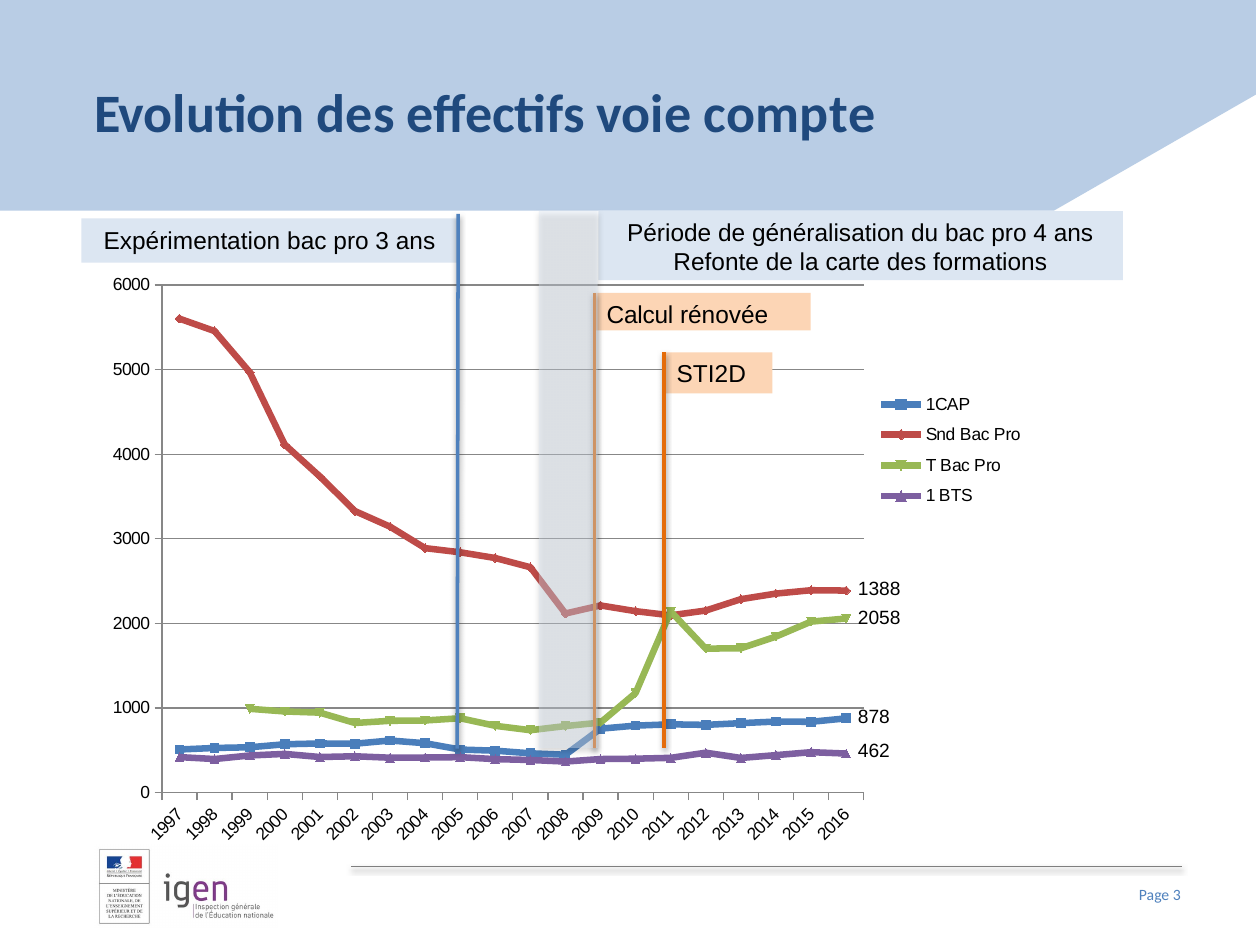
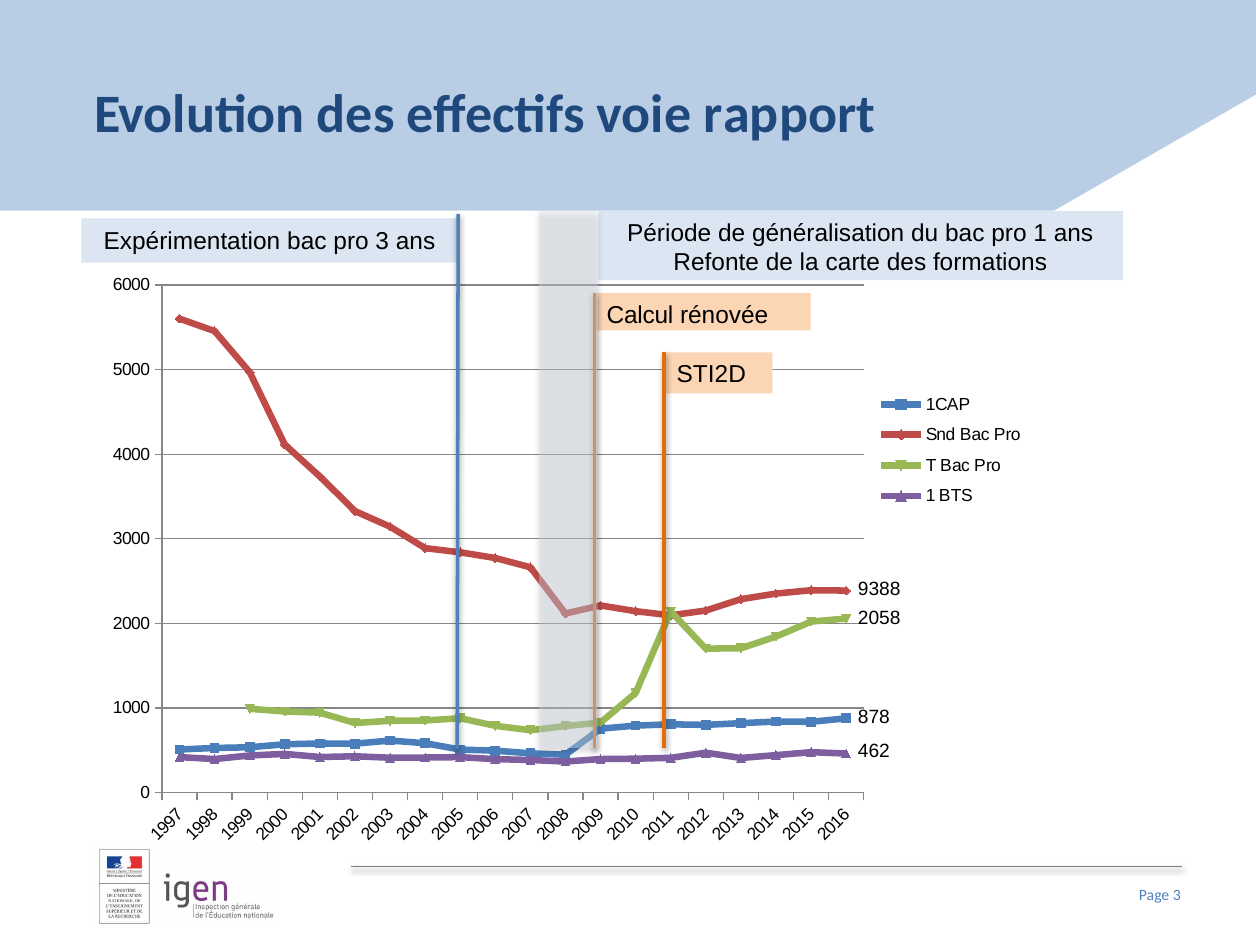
compte: compte -> rapport (790, 115)
du bac pro 4: 4 -> 1 (1040, 234)
1388: 1388 -> 9388 (879, 589)
